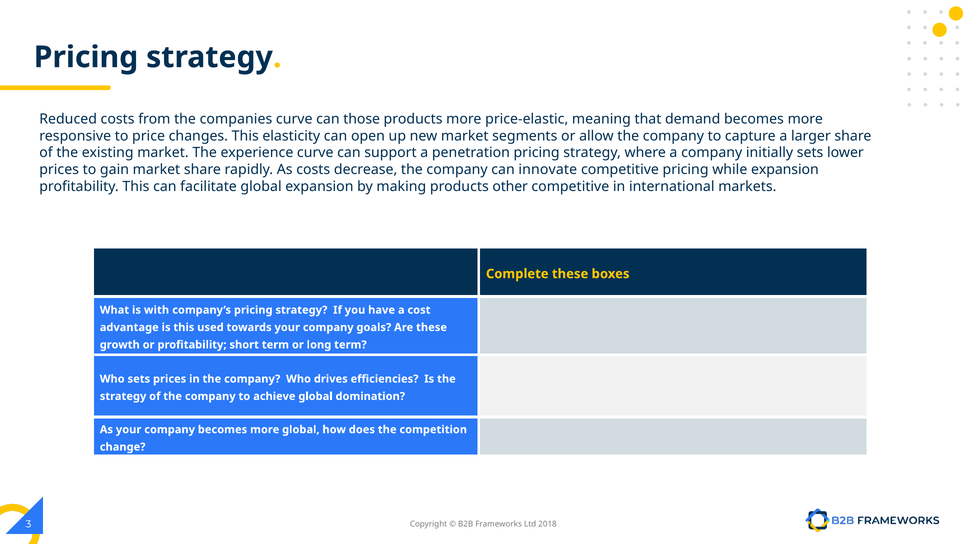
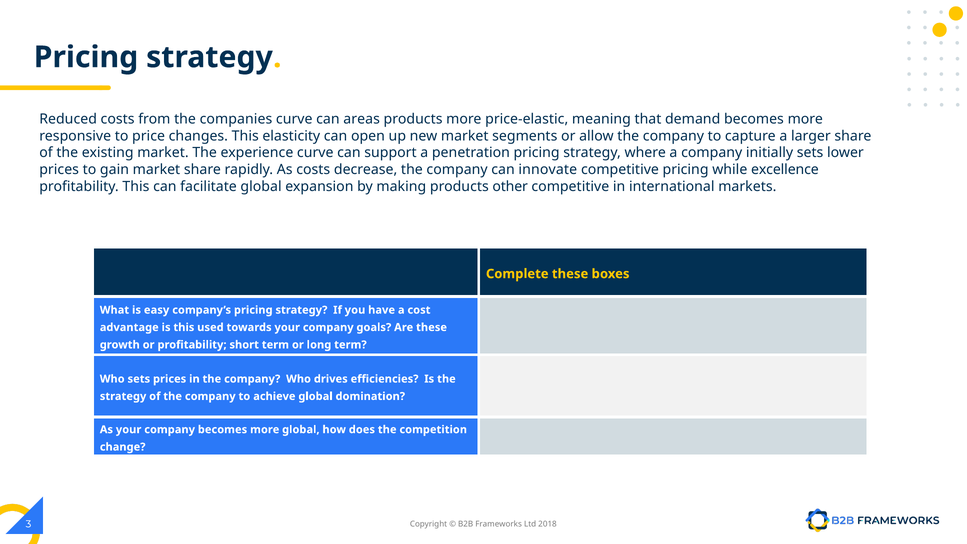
those: those -> areas (362, 119)
while expansion: expansion -> excellence (785, 170)
with: with -> easy (157, 310)
